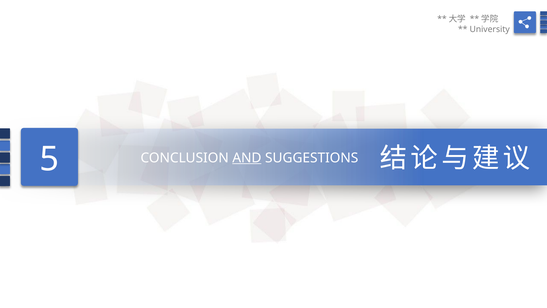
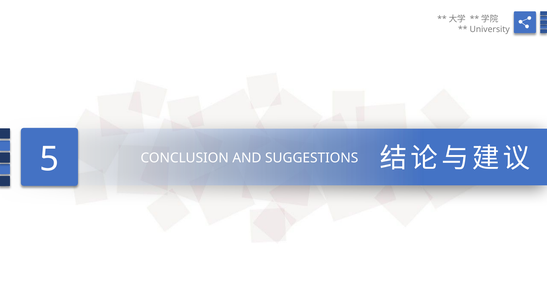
AND underline: present -> none (247, 158)
